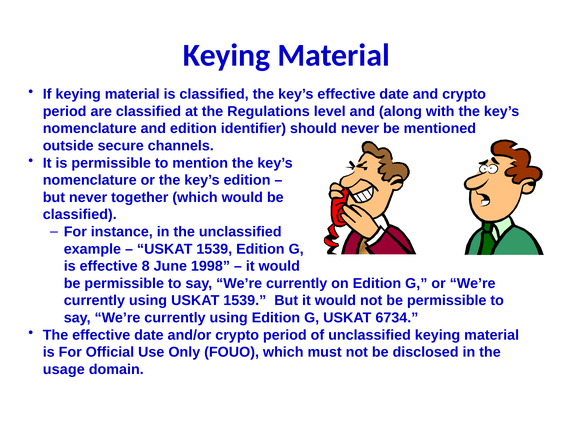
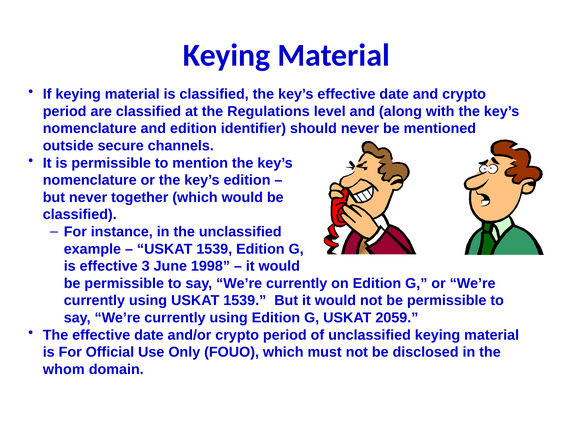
8: 8 -> 3 (146, 266)
6734: 6734 -> 2059 (397, 318)
usage: usage -> whom (64, 369)
